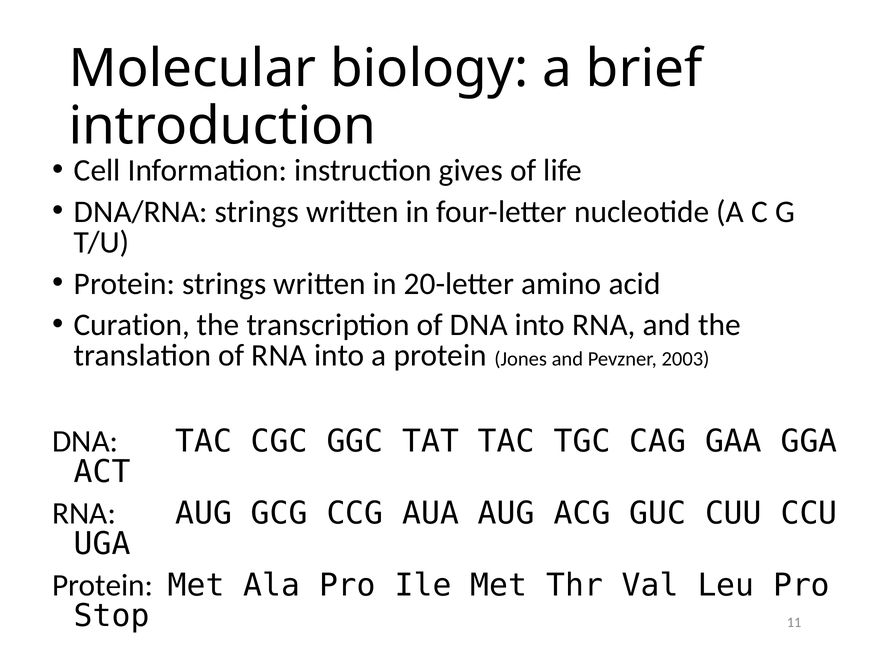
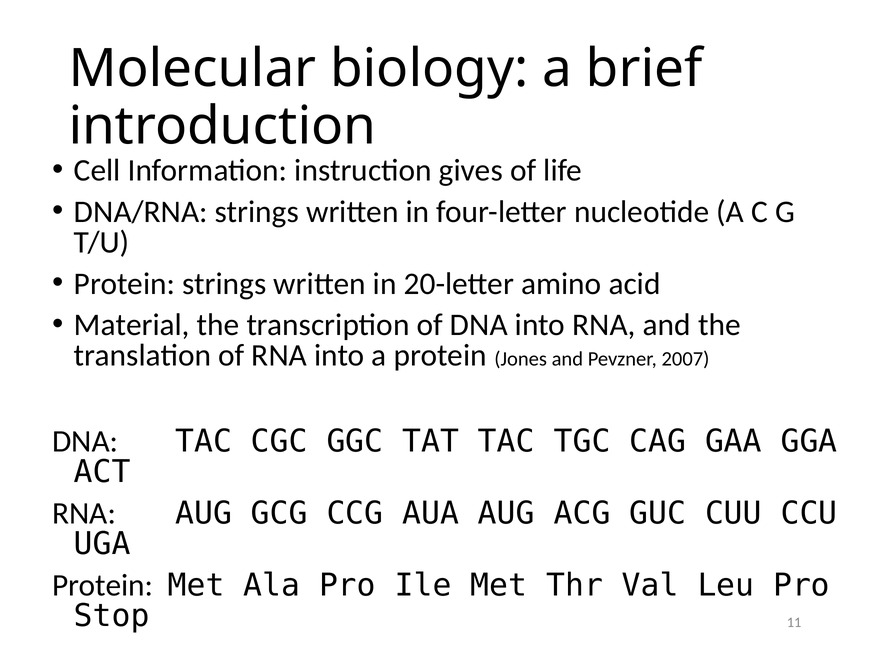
Curation: Curation -> Material (132, 325)
2003: 2003 -> 2007 (685, 359)
